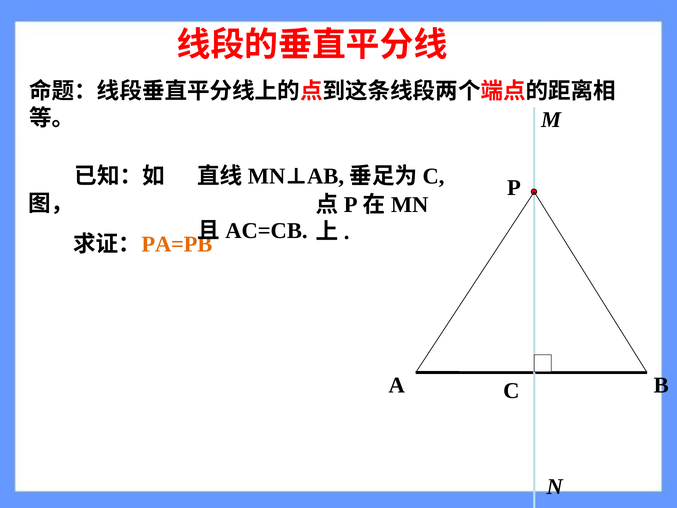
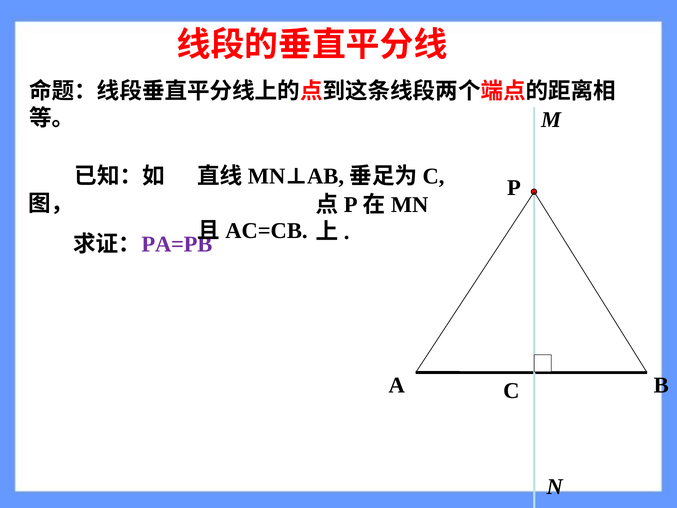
PA=PB colour: orange -> purple (177, 244)
